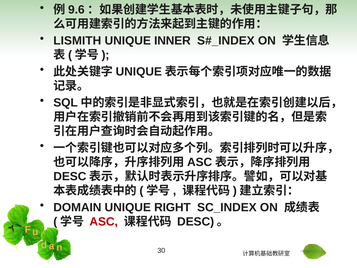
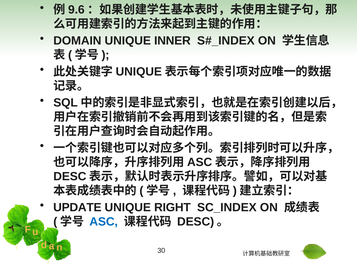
LISMITH: LISMITH -> DOMAIN (77, 41)
DOMAIN: DOMAIN -> UPDATE (77, 207)
ASC colour: red -> blue (104, 222)
